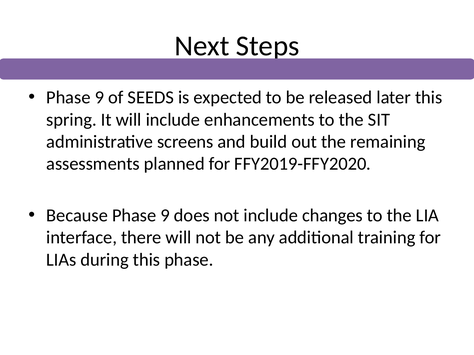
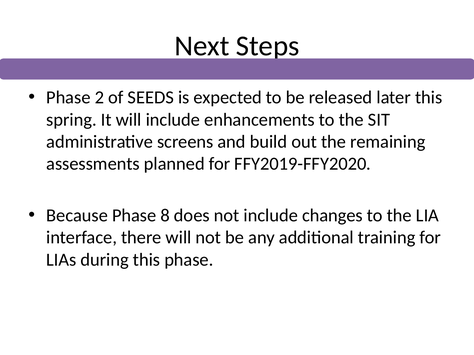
9: 9 -> 2 (99, 98)
Because Phase 9: 9 -> 8 (165, 216)
